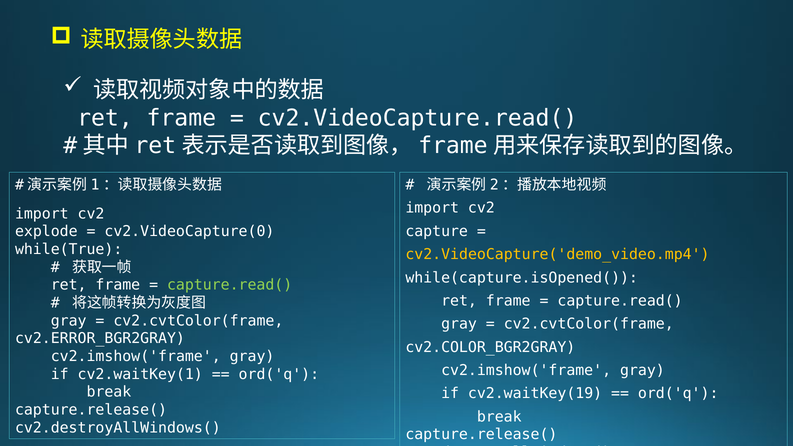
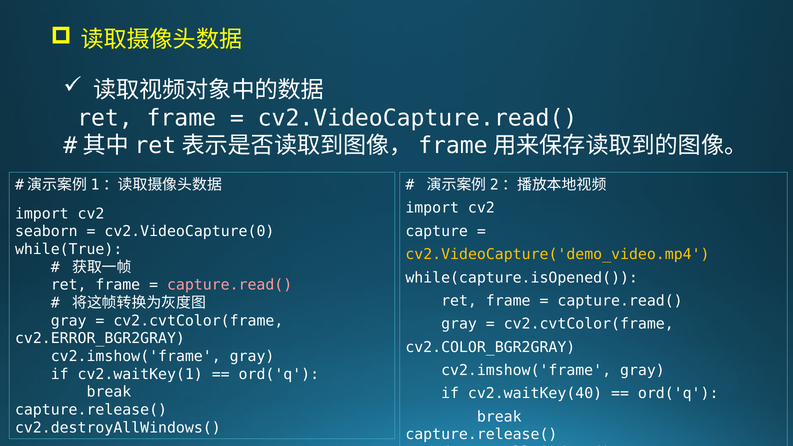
explode: explode -> seaborn (46, 232)
capture.read( colour: light green -> pink (230, 285)
cv2.waitKey(19: cv2.waitKey(19 -> cv2.waitKey(40 (535, 394)
